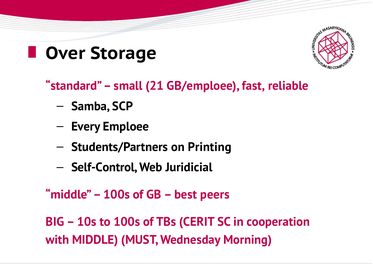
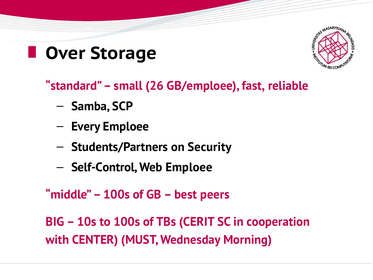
21: 21 -> 26 (155, 86)
Printing: Printing -> Security (210, 147)
Web Juridicial: Juridicial -> Emploee (189, 167)
with MIDDLE: MIDDLE -> CENTER (95, 240)
